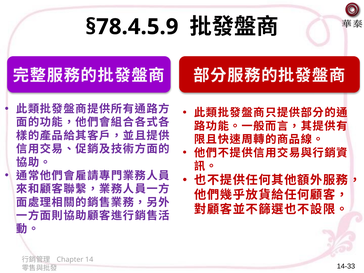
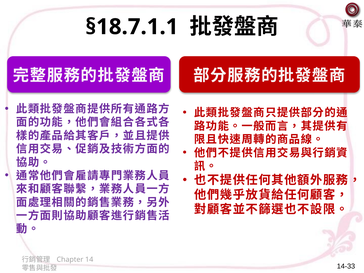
§78.4.5.9: §78.4.5.9 -> §18.7.1.1 (132, 27)
